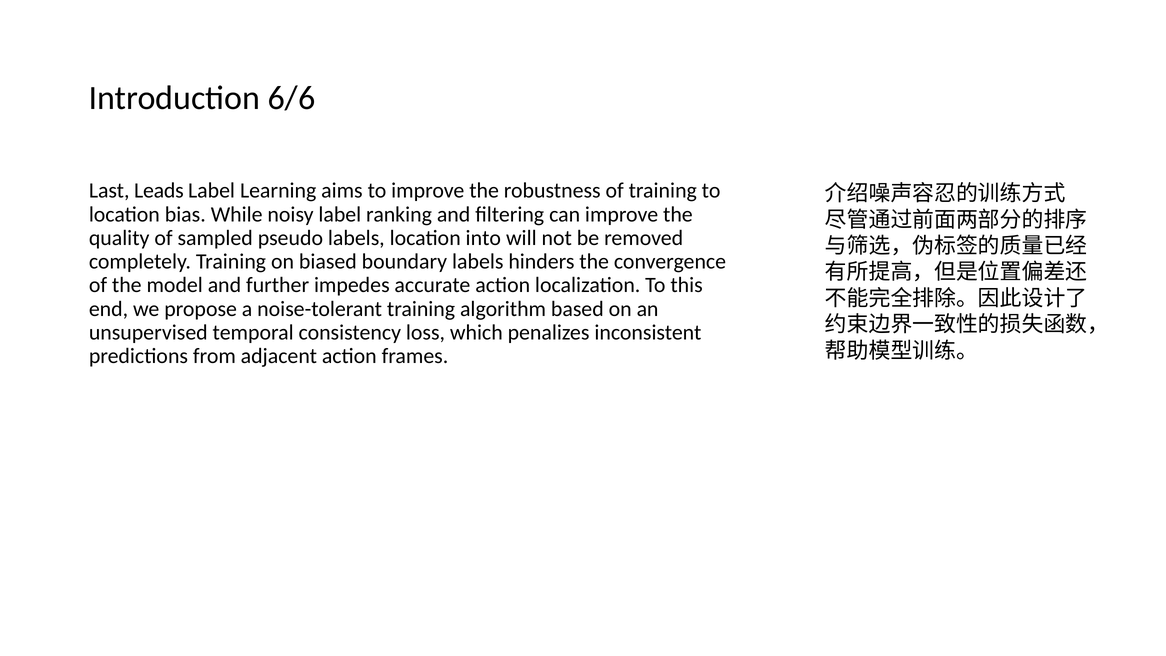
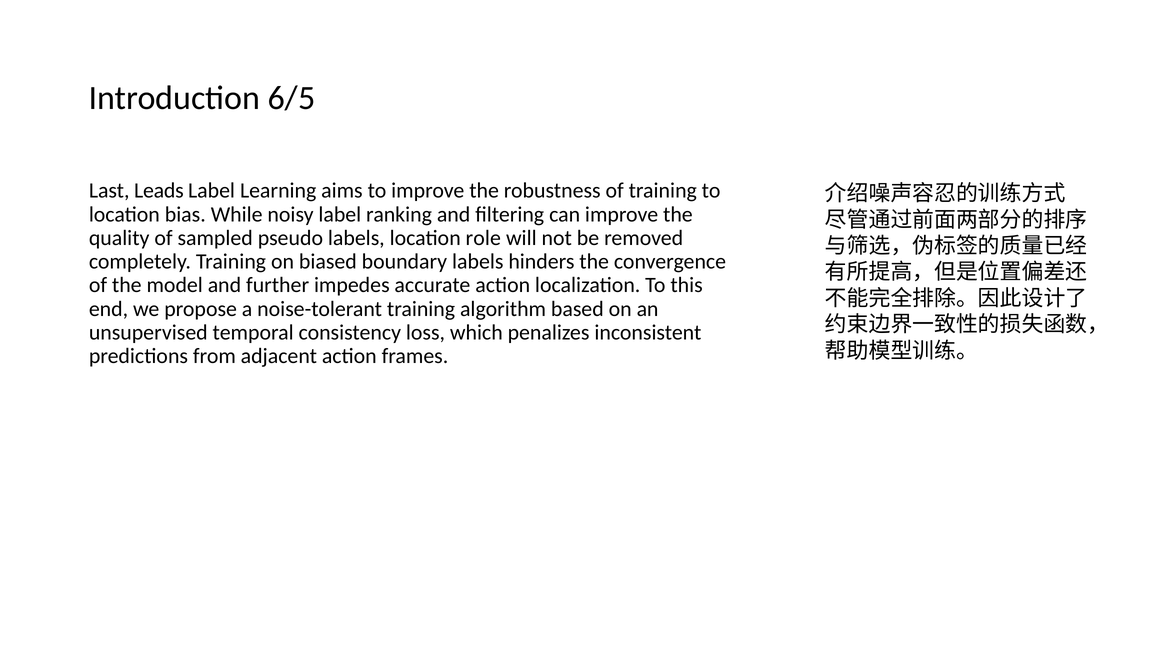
6/6: 6/6 -> 6/5 (292, 98)
into: into -> role (483, 238)
